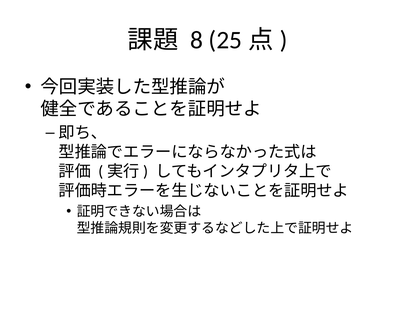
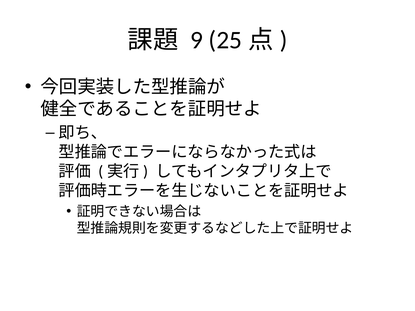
8: 8 -> 9 (197, 40)
